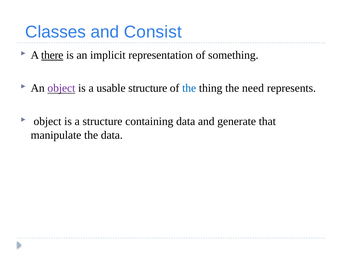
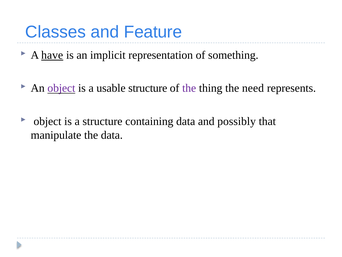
Consist: Consist -> Feature (153, 32)
there: there -> have (52, 55)
the colour: blue -> purple (189, 88)
generate: generate -> possibly (237, 121)
